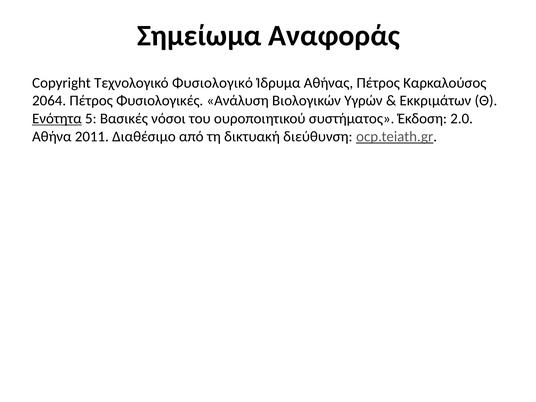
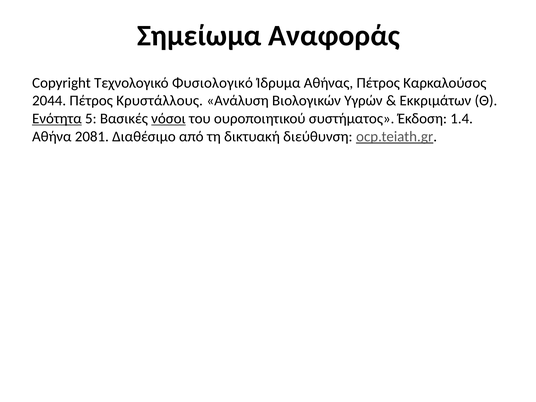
2064: 2064 -> 2044 (49, 101)
Φυσιολογικές: Φυσιολογικές -> Κρυστάλλους (160, 101)
νόσοι underline: none -> present (168, 119)
2.0: 2.0 -> 1.4 (462, 119)
2011: 2011 -> 2081 (92, 137)
